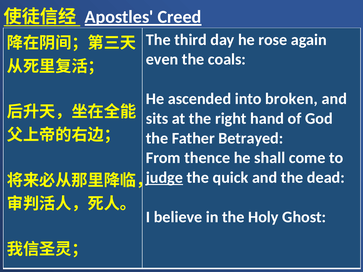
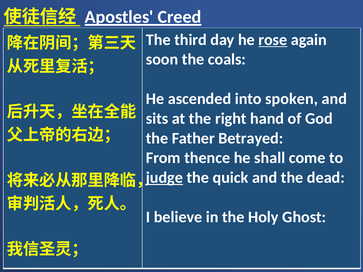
rose underline: none -> present (273, 40)
even: even -> soon (162, 59)
broken: broken -> spoken (292, 99)
